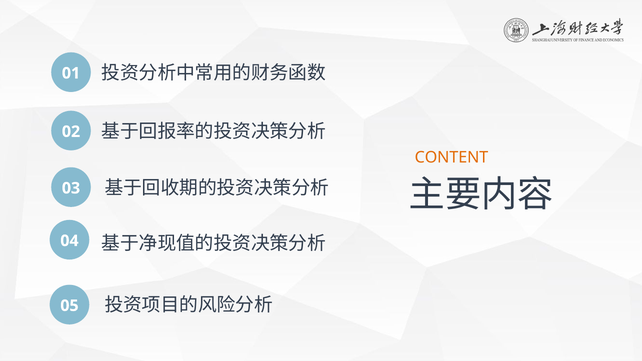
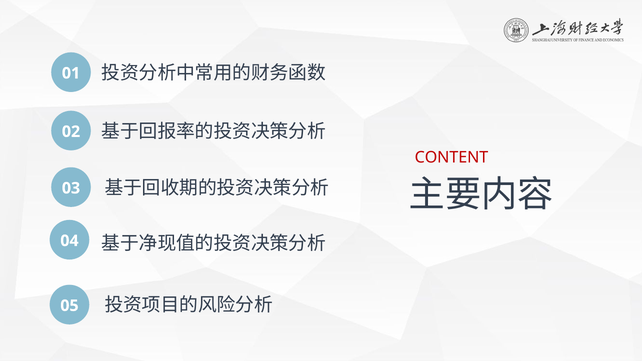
CONTENT colour: orange -> red (451, 157)
